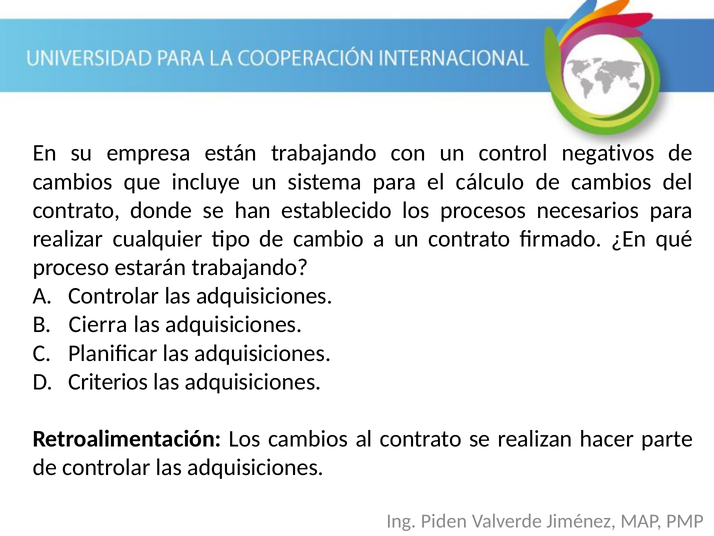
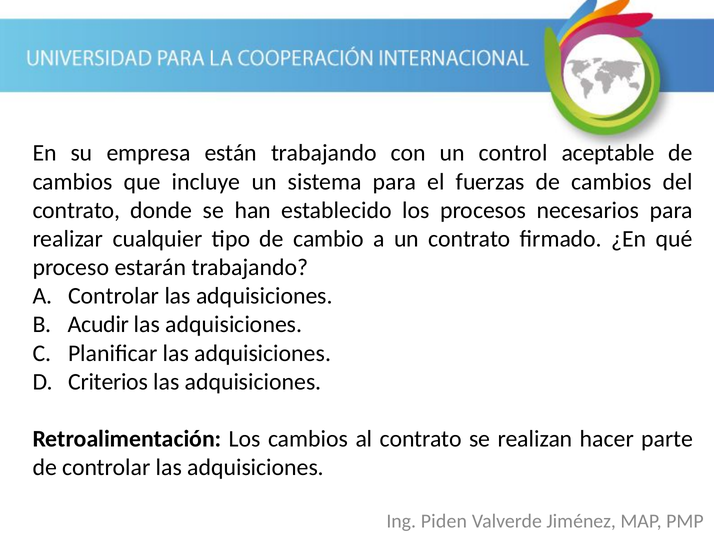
negativos: negativos -> aceptable (608, 153)
cálculo: cálculo -> fuerzas (490, 181)
Cierra: Cierra -> Acudir (98, 324)
